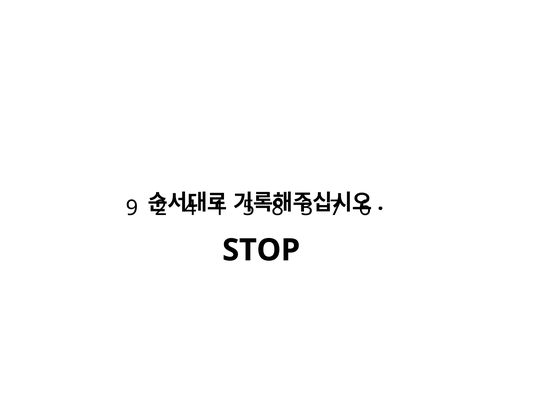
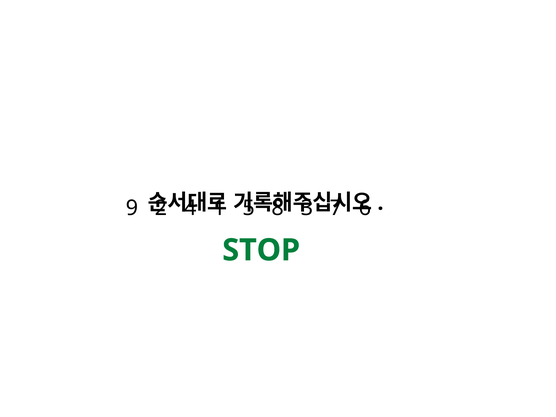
STOP colour: black -> green (261, 250)
